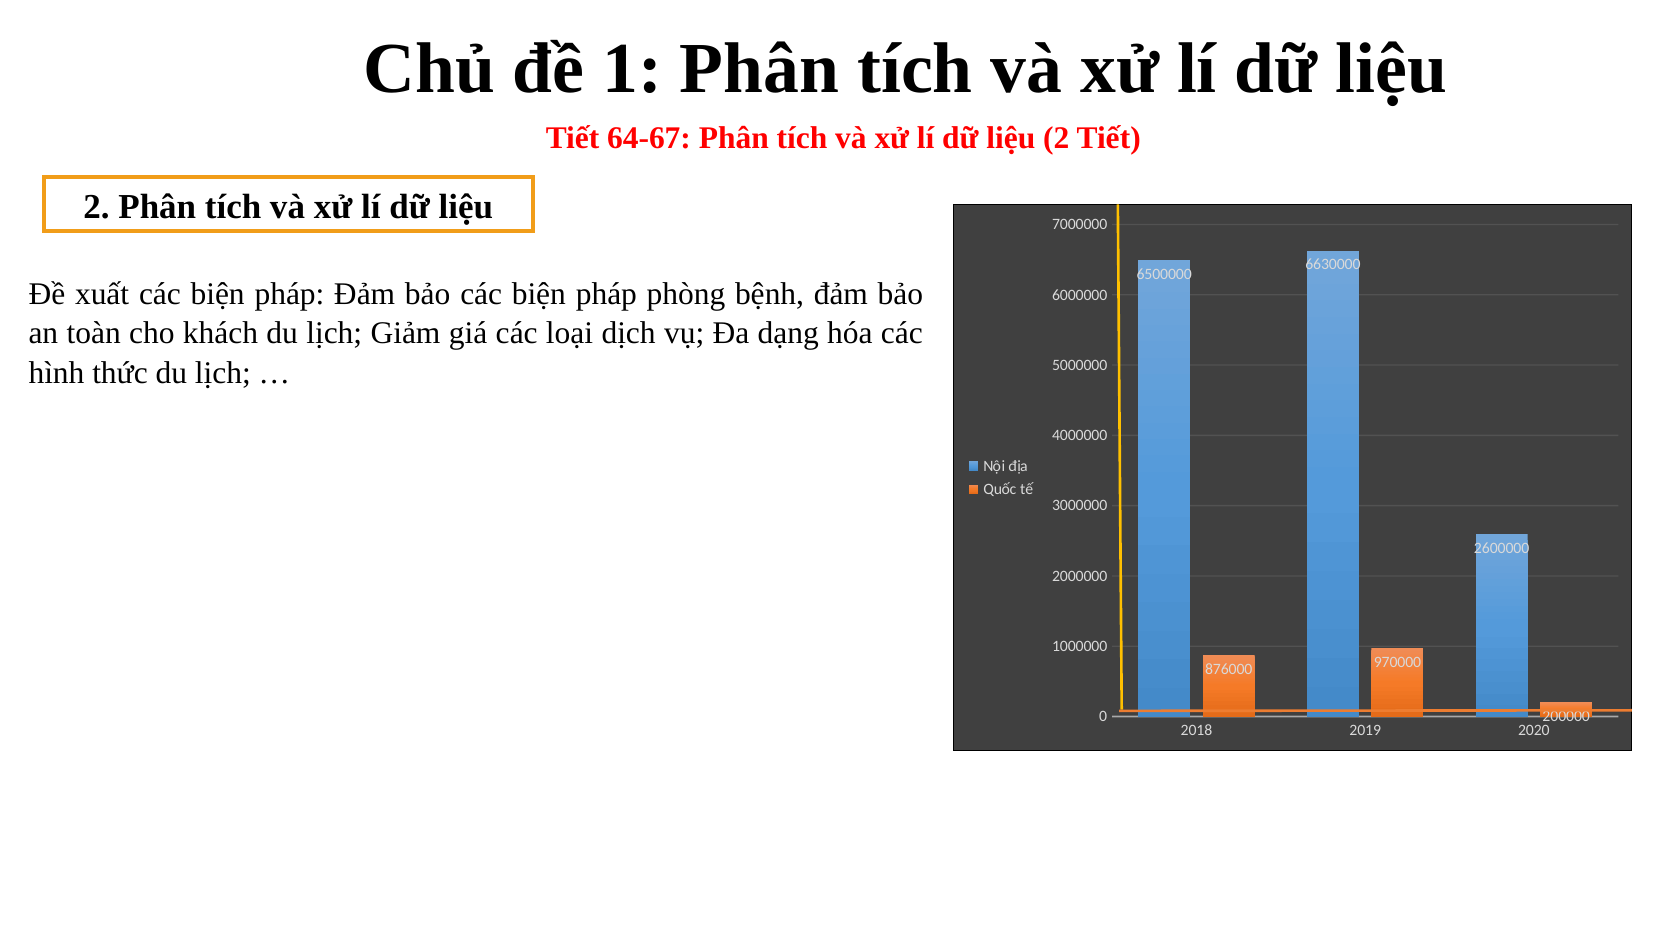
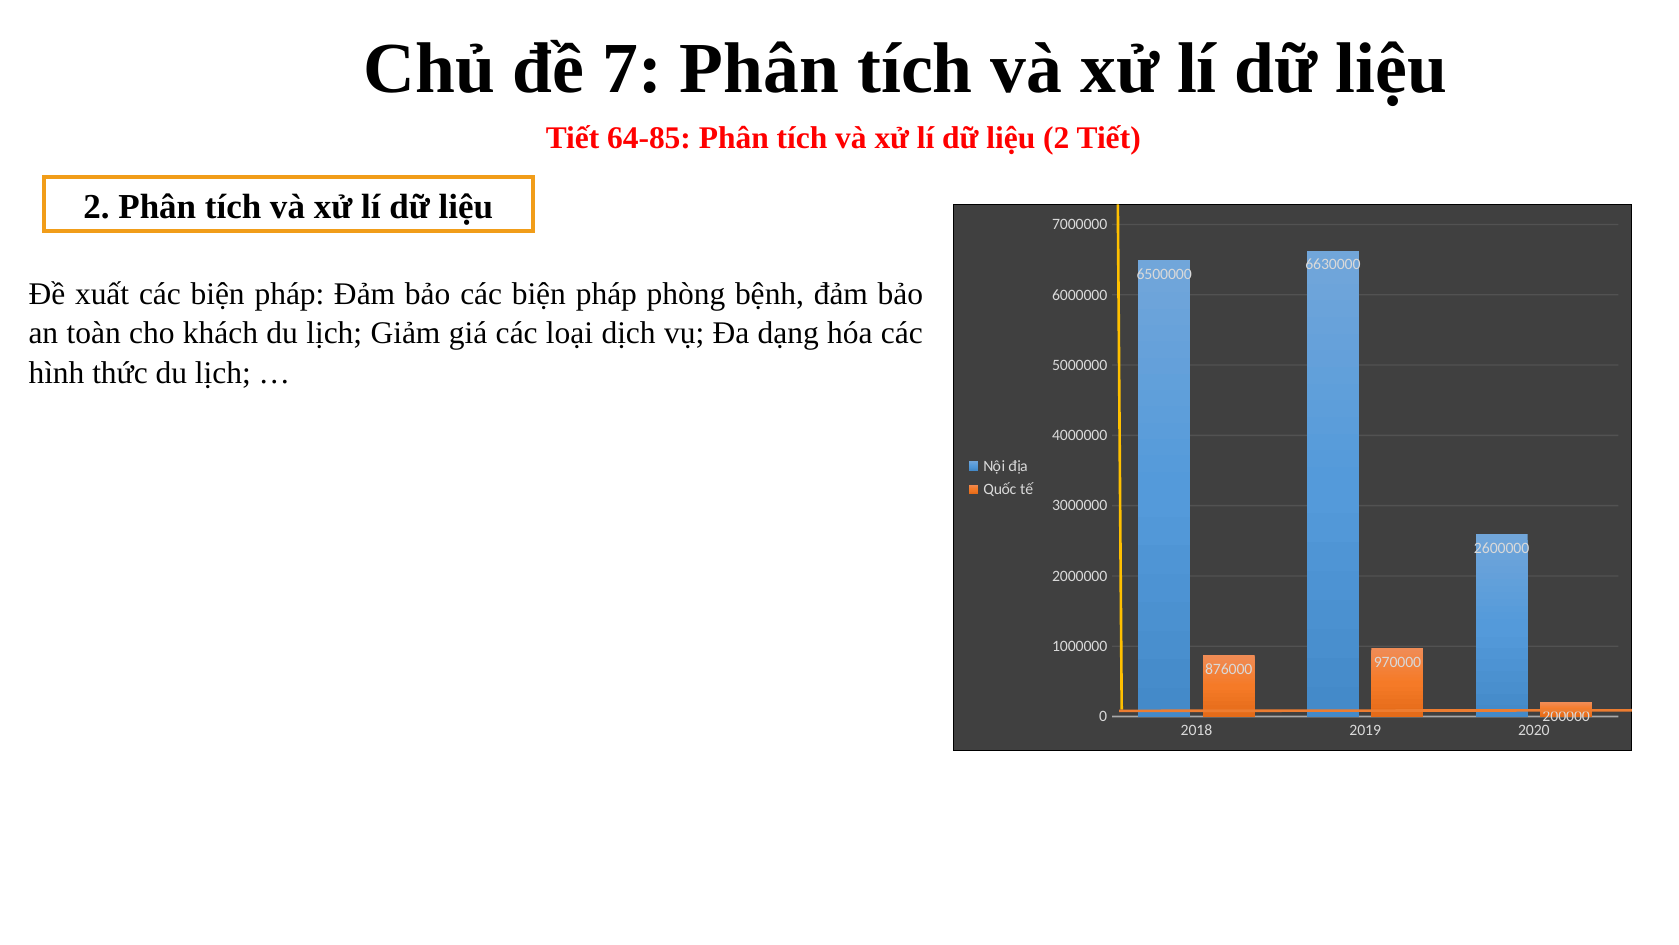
1: 1 -> 7 (632, 69)
64-67: 64-67 -> 64-85 (649, 138)
